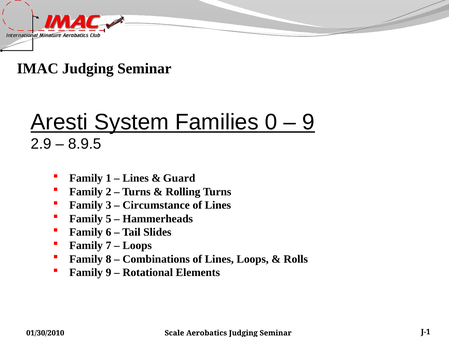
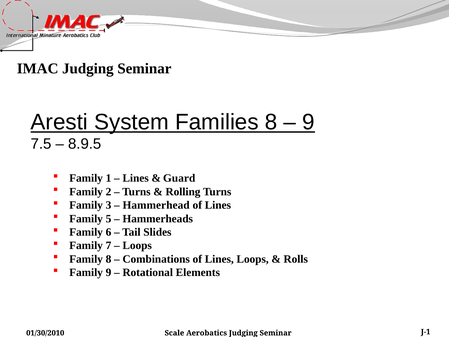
Families 0: 0 -> 8 (271, 122)
2.9: 2.9 -> 7.5 (41, 144)
Circumstance: Circumstance -> Hammerhead (156, 205)
